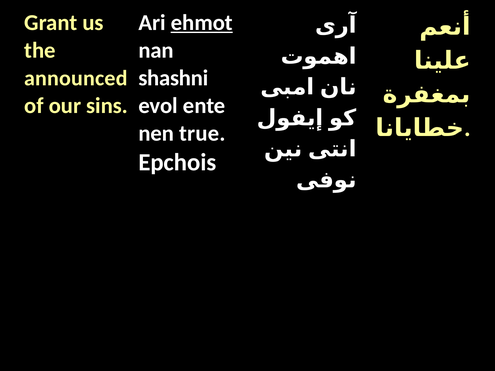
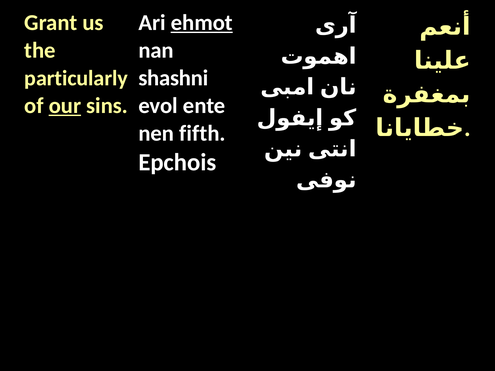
announced: announced -> particularly (76, 78)
our underline: none -> present (65, 106)
true: true -> fifth (202, 134)
